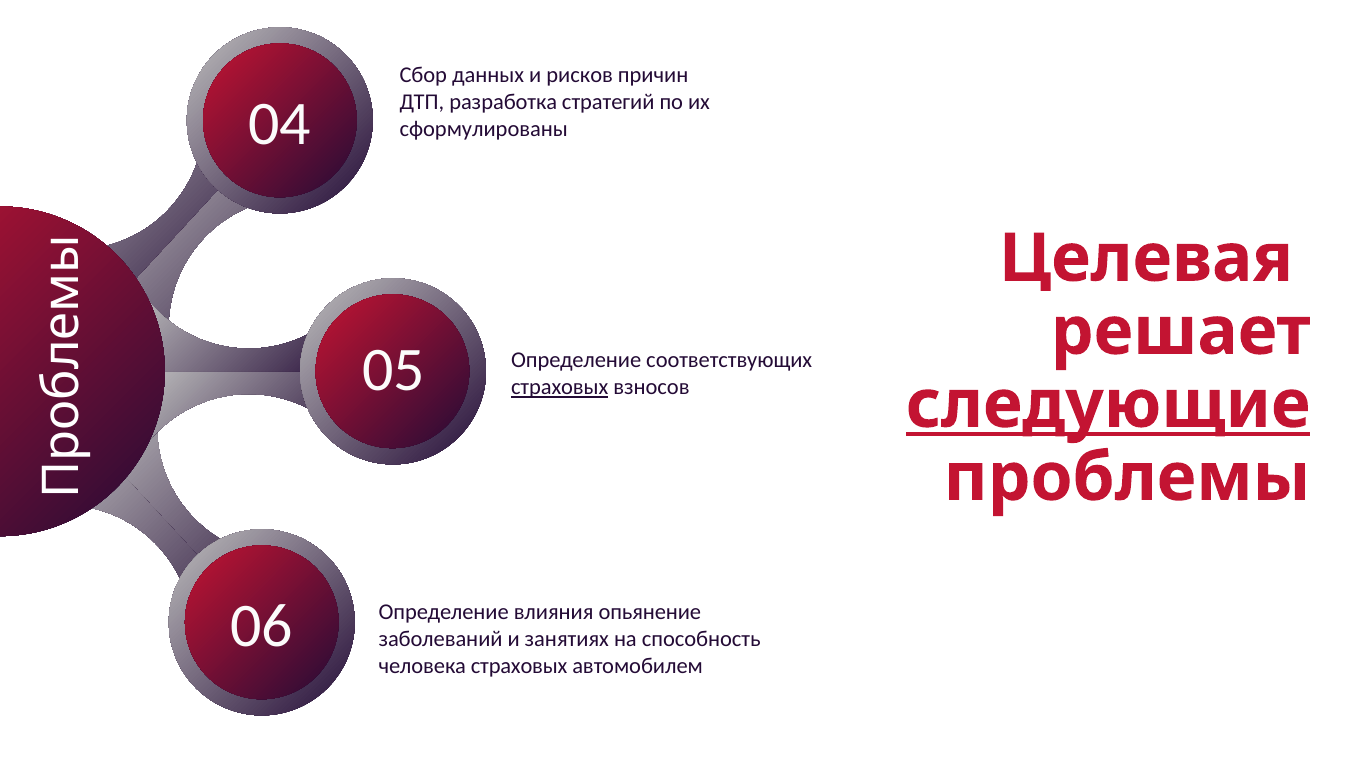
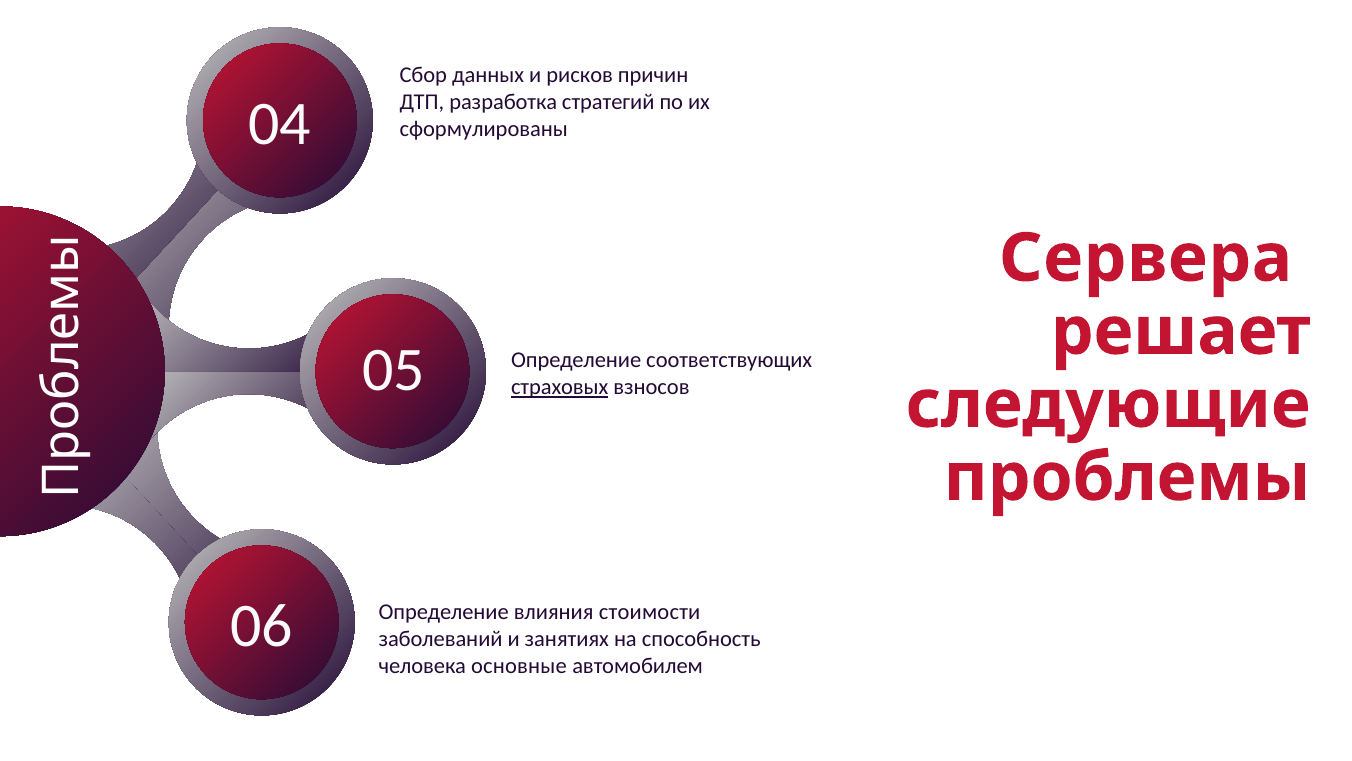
Целевая: Целевая -> Сервера (1146, 258)
следующие underline: present -> none (1108, 404)
опьянение: опьянение -> стоимости (650, 611)
человека страховых: страховых -> основные (519, 666)
